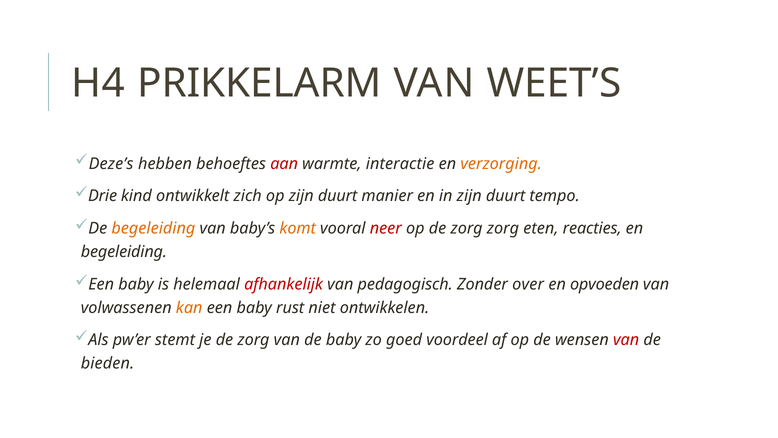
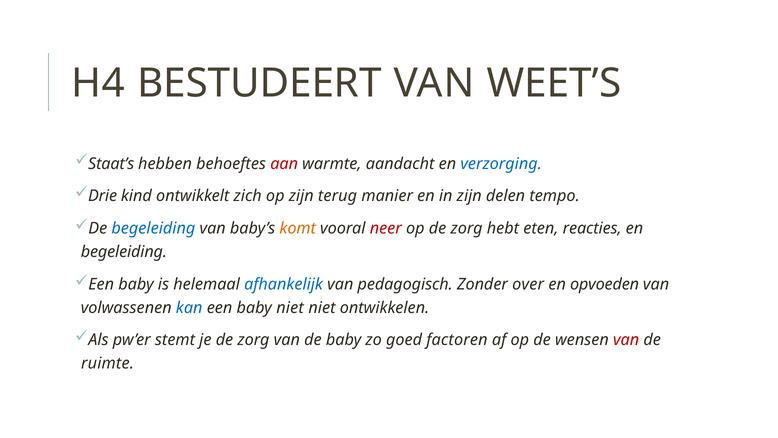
PRIKKELARM: PRIKKELARM -> BESTUDEERT (259, 83)
Deze’s: Deze’s -> Staat’s (111, 164)
interactie: interactie -> aandacht (400, 164)
verzorging colour: orange -> blue (501, 164)
op zijn duurt: duurt -> terug (338, 196)
in zijn duurt: duurt -> delen (506, 196)
begeleiding colour: orange -> blue (153, 228)
zorg zorg: zorg -> hebt (503, 228)
afhankelijk colour: red -> blue (284, 284)
kan colour: orange -> blue (189, 307)
baby rust: rust -> niet (290, 307)
voordeel: voordeel -> factoren (457, 340)
bieden: bieden -> ruimte (108, 363)
